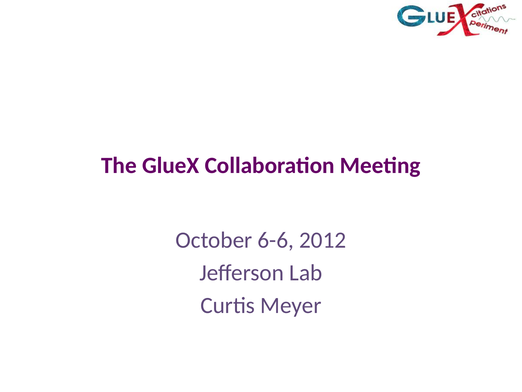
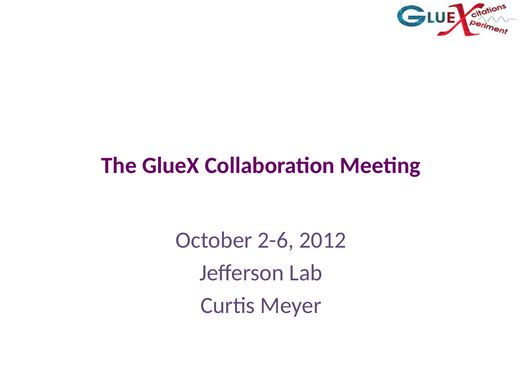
6-6: 6-6 -> 2-6 (276, 240)
